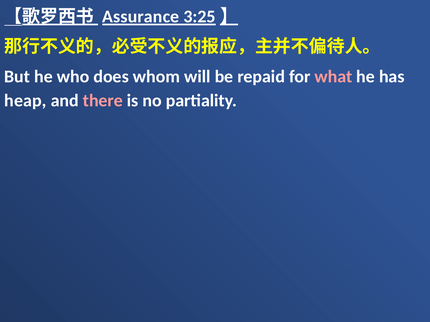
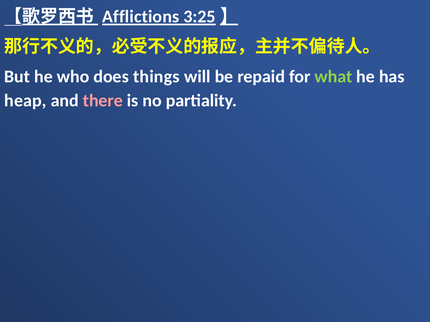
Assurance: Assurance -> Afflictions (141, 17)
whom: whom -> things (156, 77)
what colour: pink -> light green (333, 77)
